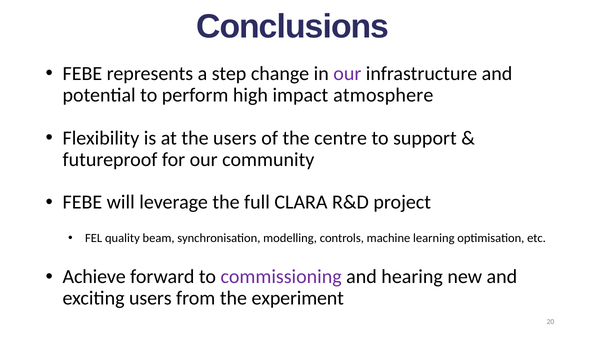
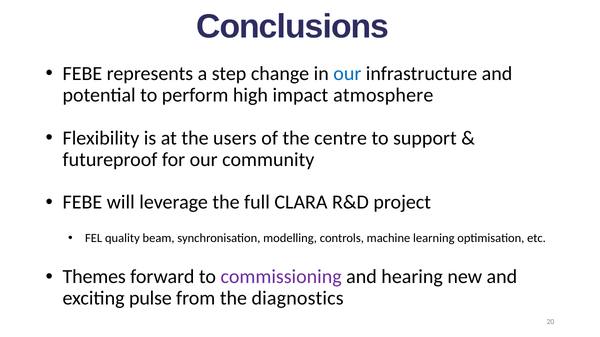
our colour: purple -> blue (347, 74)
Achieve: Achieve -> Themes (94, 277)
exciting users: users -> pulse (150, 299)
experiment: experiment -> diagnostics (298, 299)
